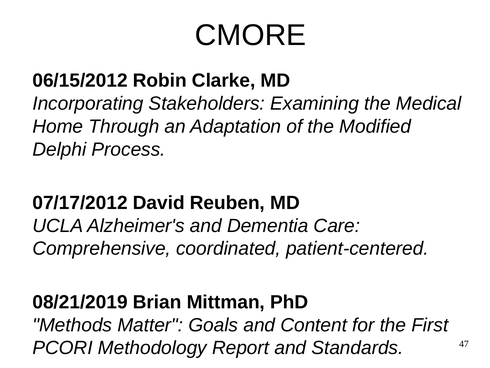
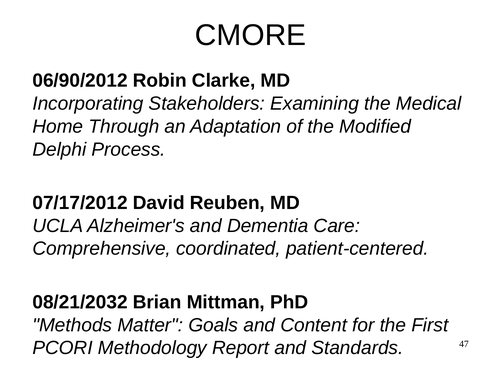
06/15/2012: 06/15/2012 -> 06/90/2012 (80, 81)
08/21/2019: 08/21/2019 -> 08/21/2032 (80, 302)
